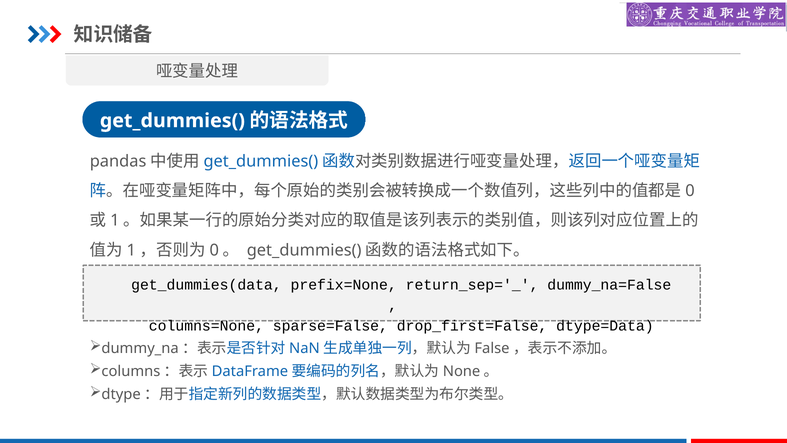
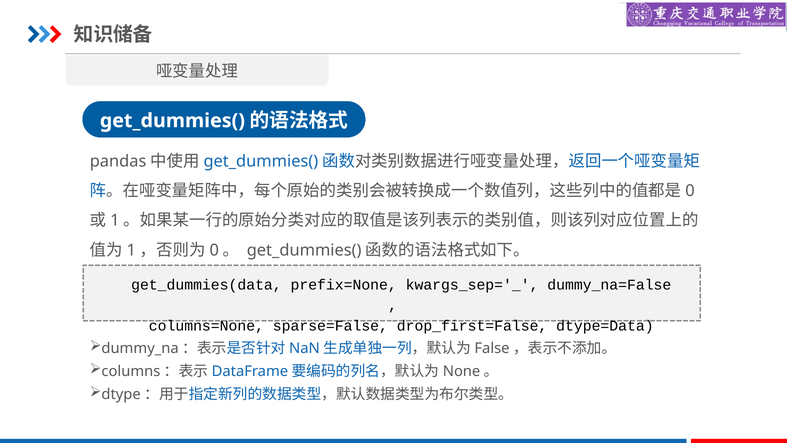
return_sep='_: return_sep='_ -> kwargs_sep='_ (472, 285)
